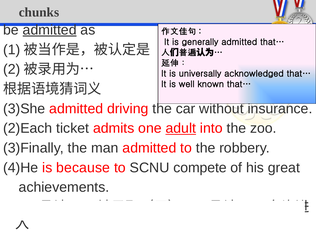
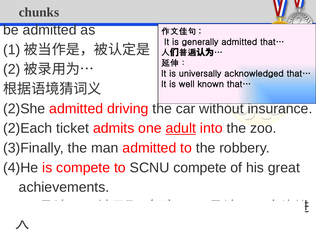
admitted underline: present -> none (50, 30)
3)She: 3)She -> 2)She (24, 109)
is because: because -> compete (83, 168)
